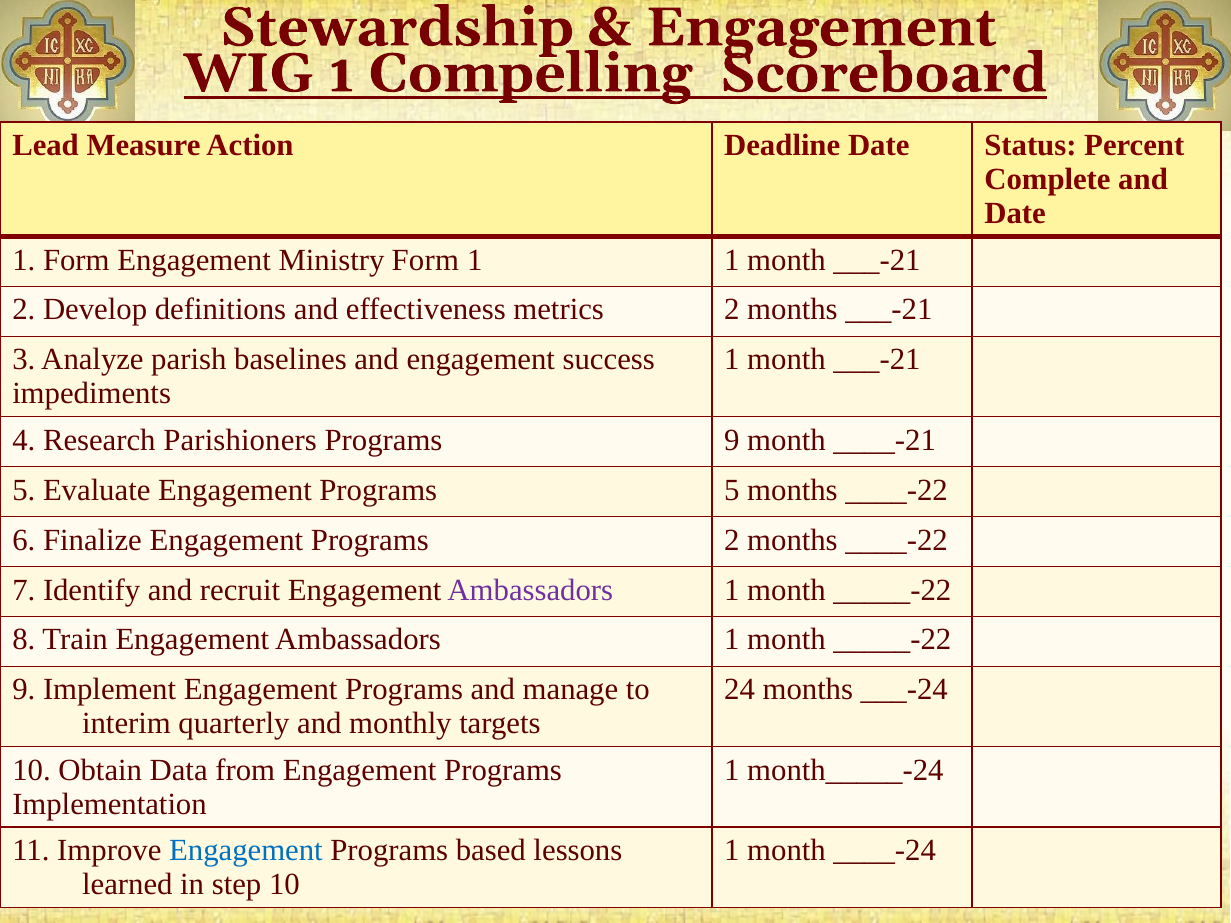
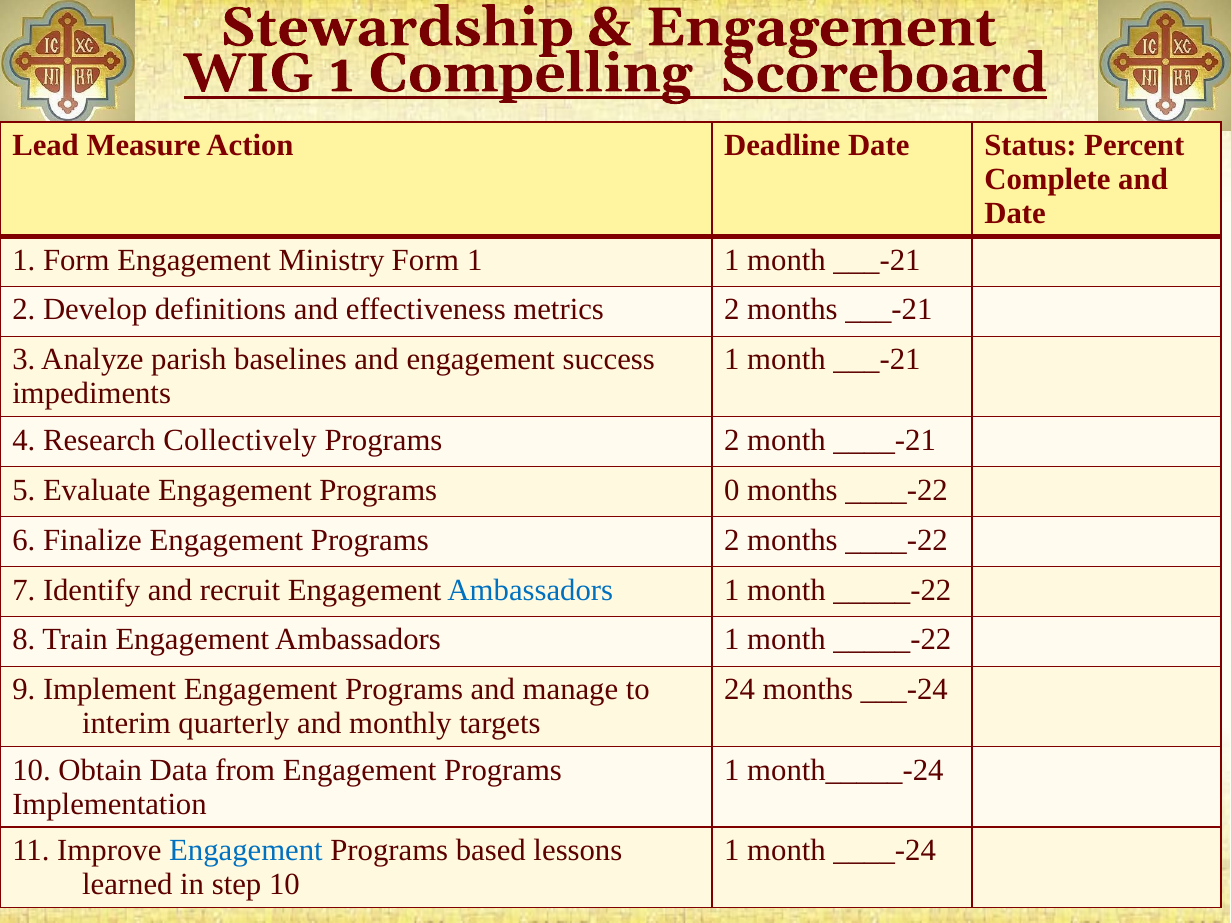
Parishioners: Parishioners -> Collectively (240, 440)
9: 9 -> 2 (732, 440)
Programs 5: 5 -> 0 (732, 490)
Ambassadors colour: purple -> blue (530, 590)
